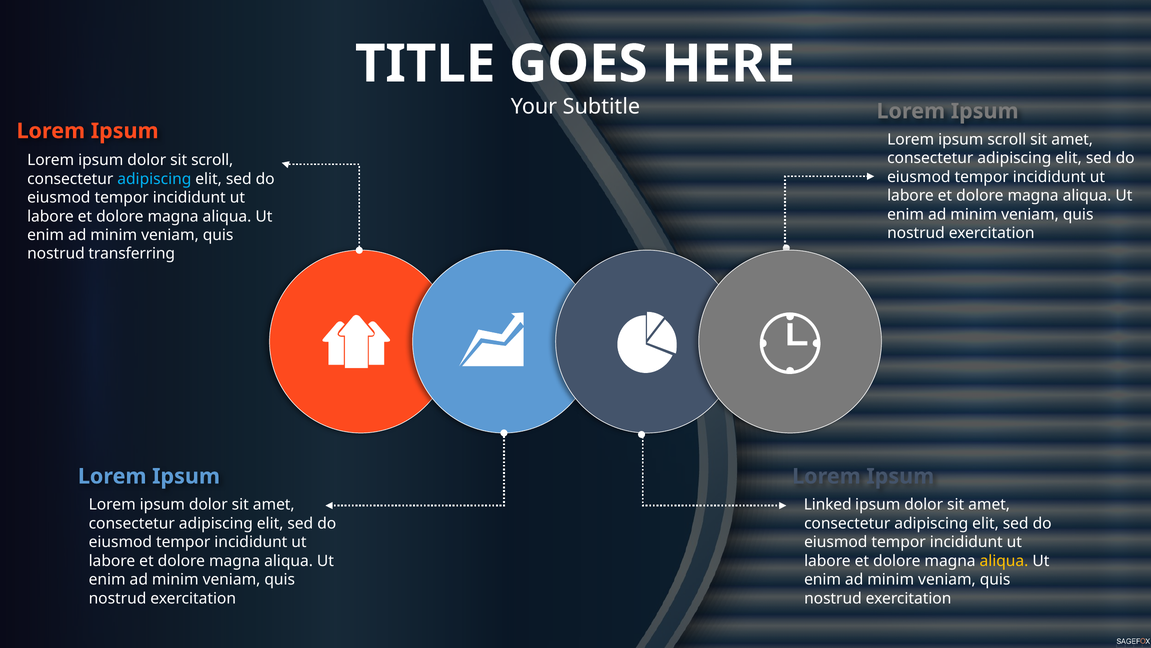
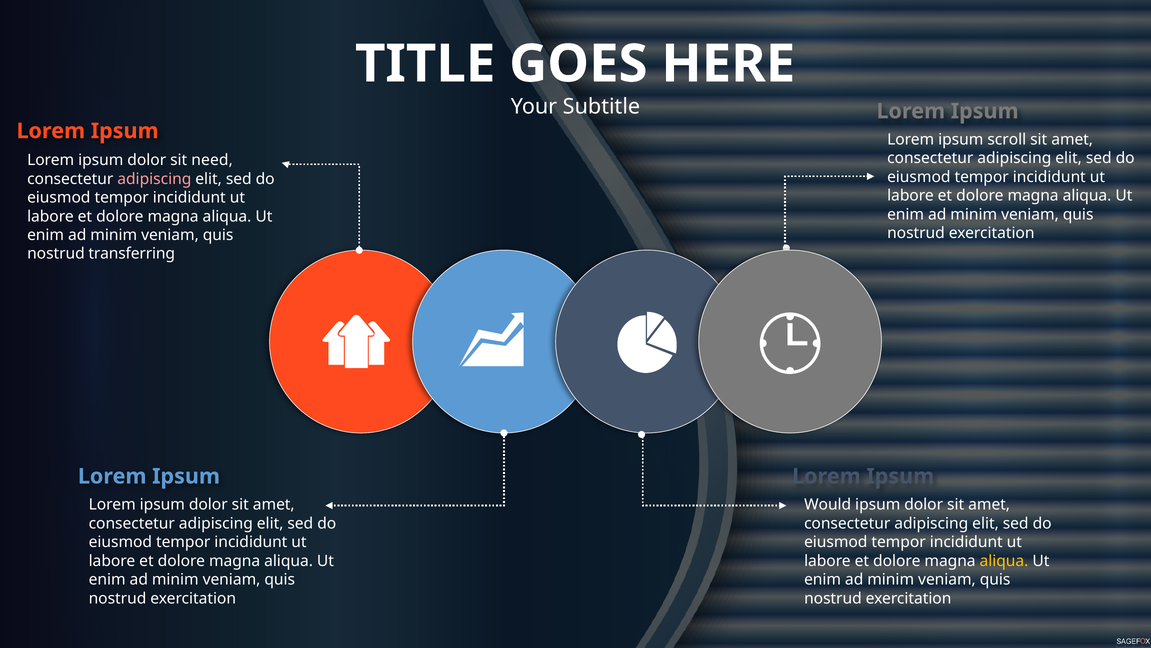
sit scroll: scroll -> need (212, 160)
adipiscing colour: light blue -> pink (154, 179)
Linked: Linked -> Would (828, 504)
